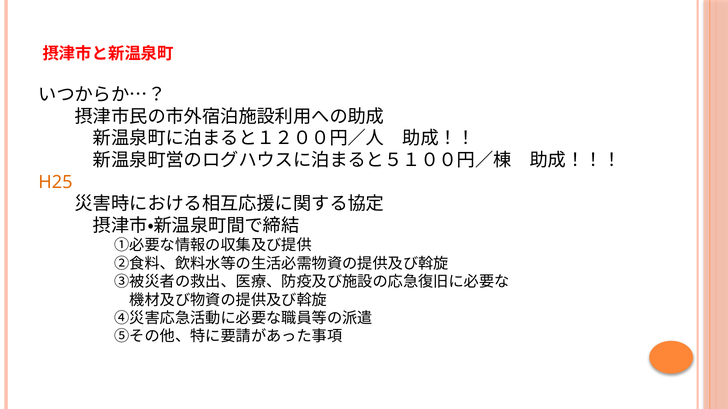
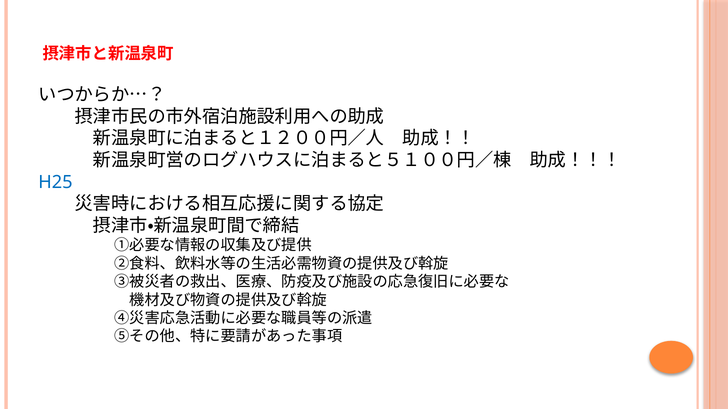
H25 colour: orange -> blue (55, 182)
